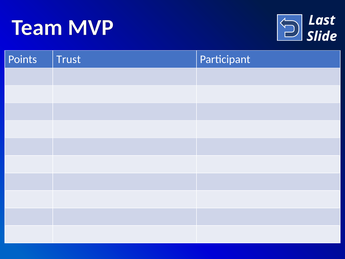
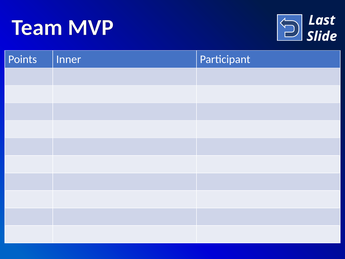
Trust: Trust -> Inner (69, 59)
